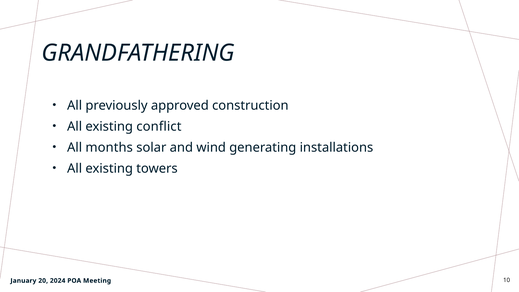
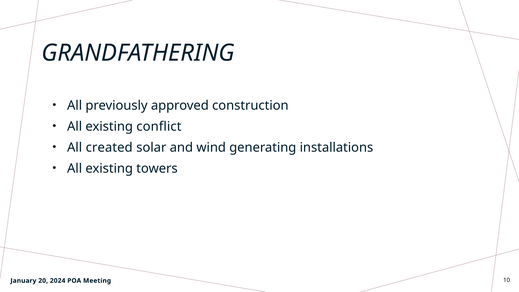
months: months -> created (109, 148)
